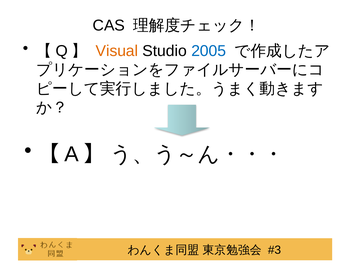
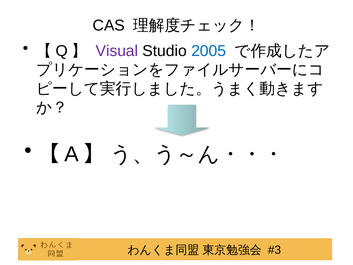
Visual colour: orange -> purple (117, 51)
